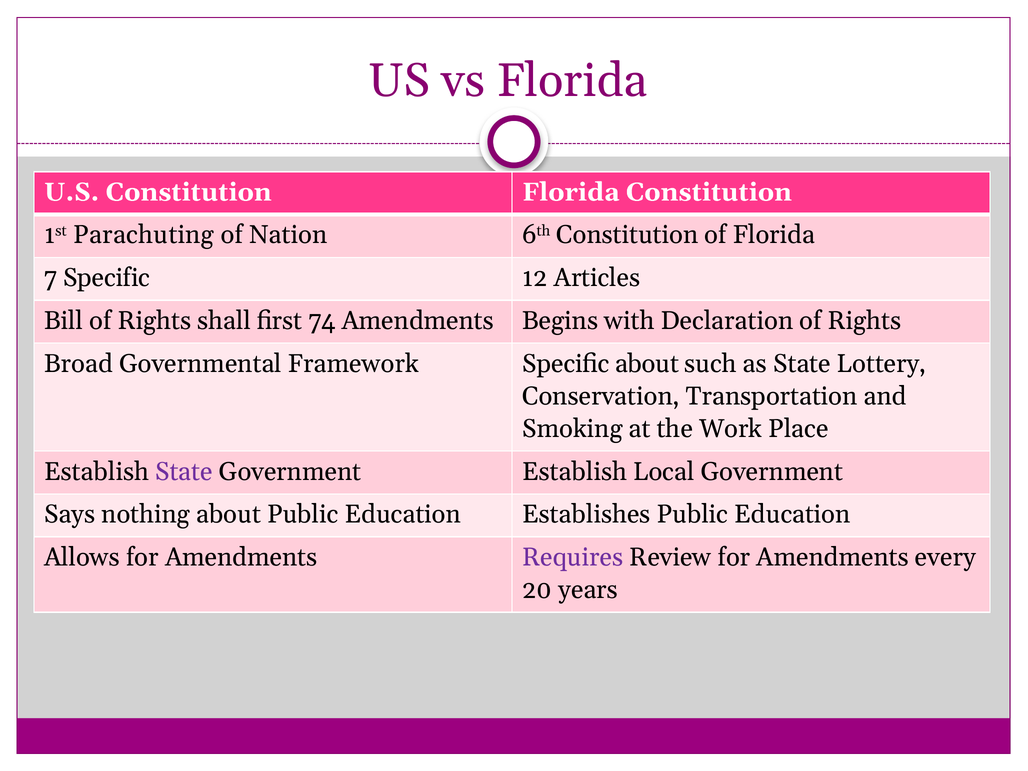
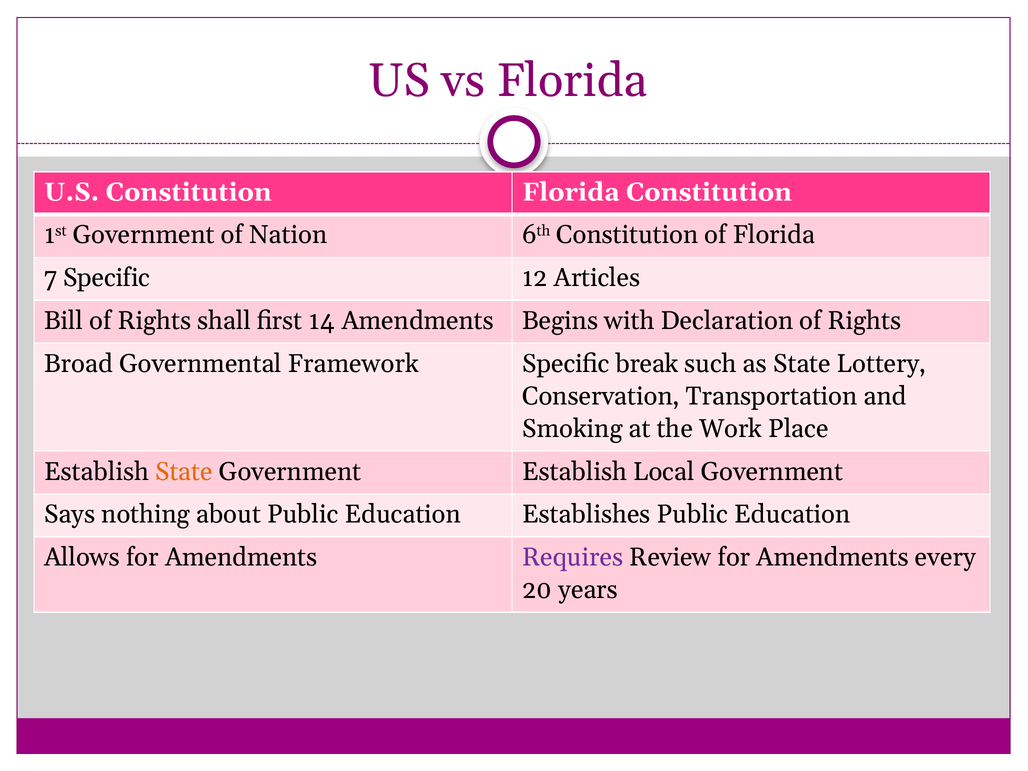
1st Parachuting: Parachuting -> Government (144, 235)
74: 74 -> 14 (322, 321)
Specific about: about -> break (647, 364)
State colour: purple -> orange (184, 472)
